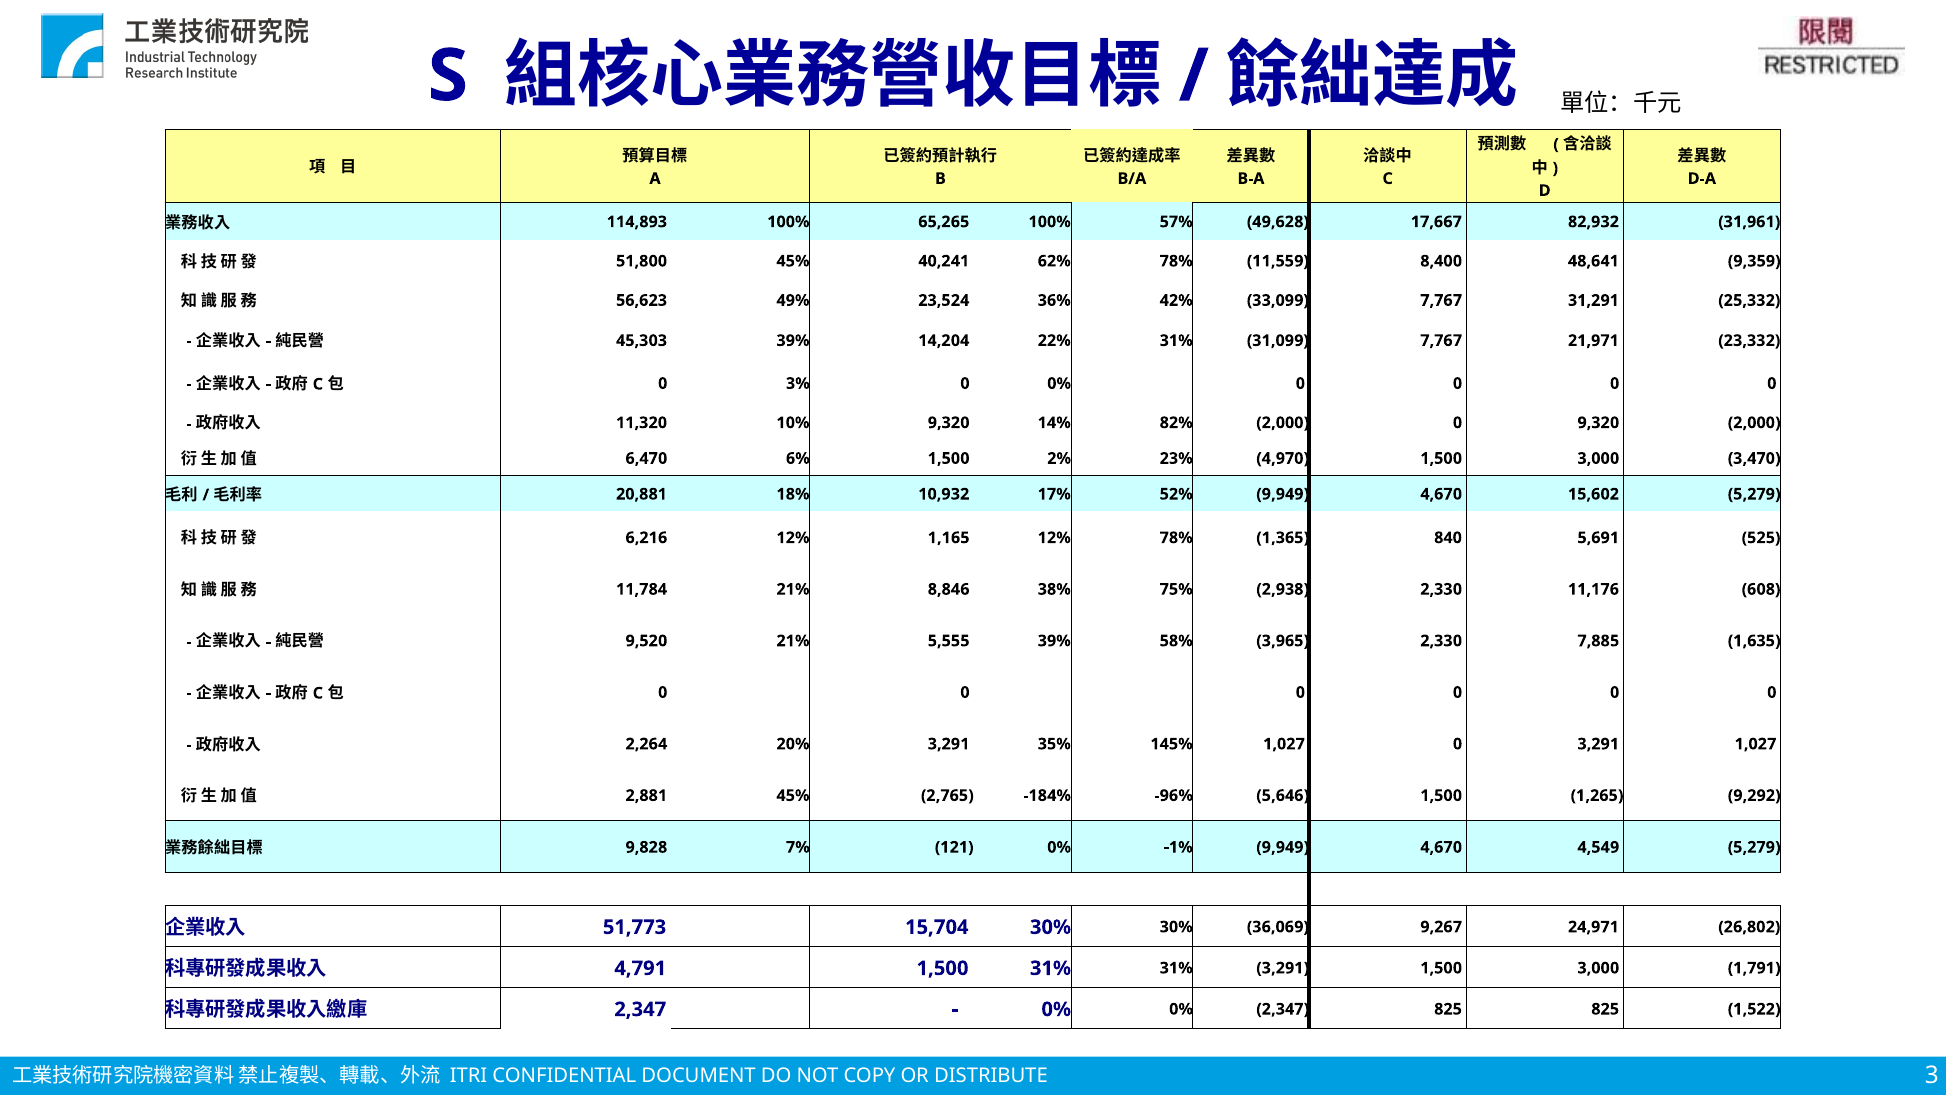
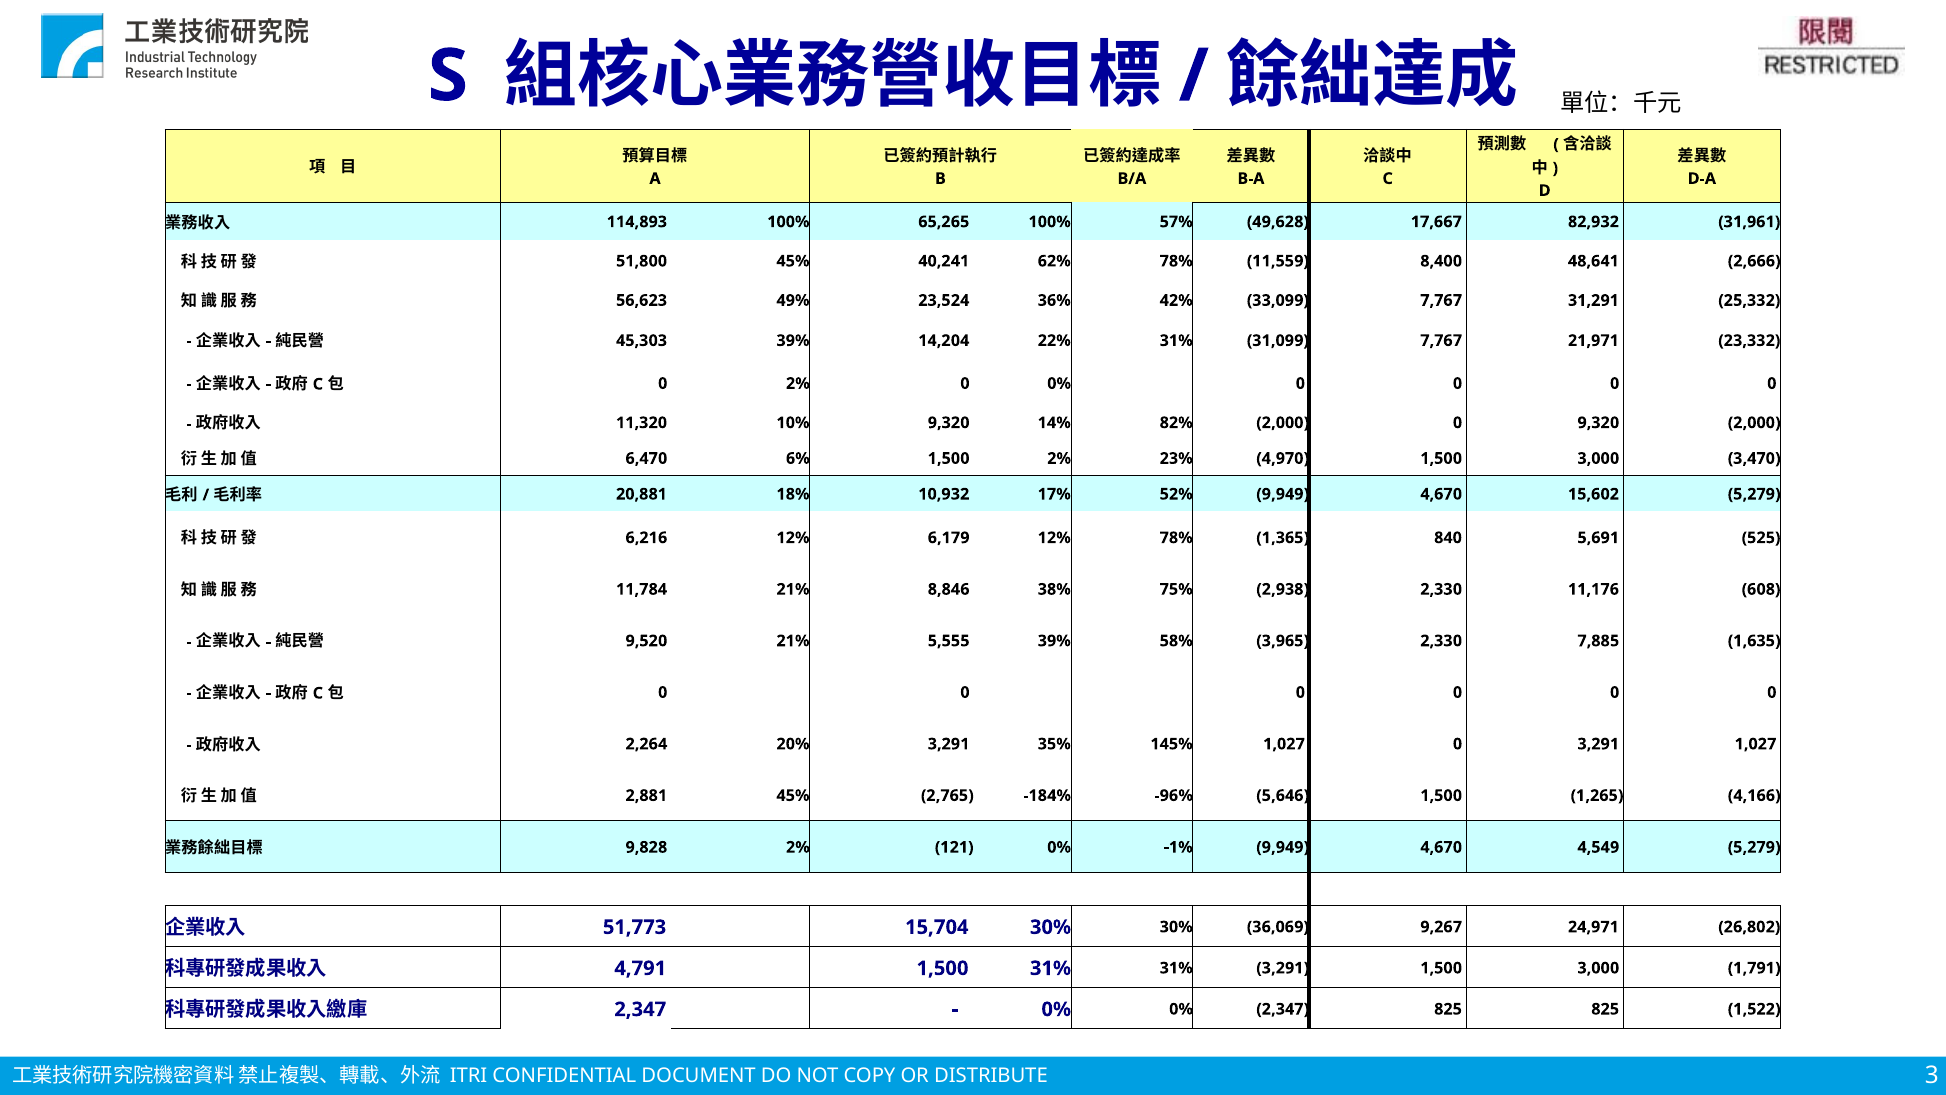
9,359: 9,359 -> 2,666 (1754, 261)
0 3%: 3% -> 2% (798, 383)
1,165: 1,165 -> 6,179 (949, 538)
9,292: 9,292 -> 4,166 (1754, 795)
9,828 7%: 7% -> 2% (798, 847)
